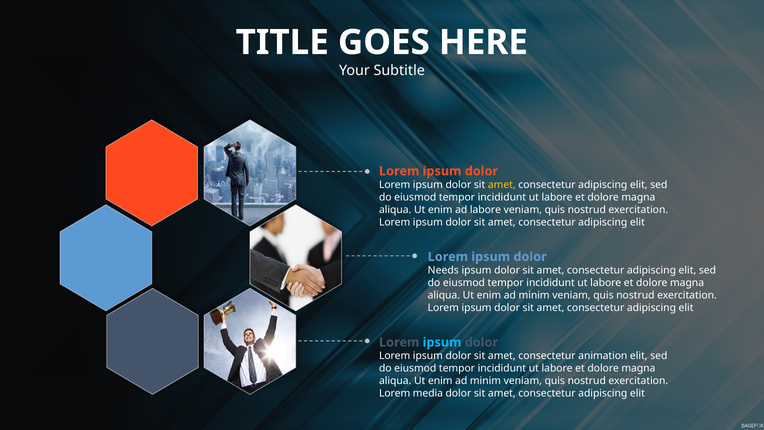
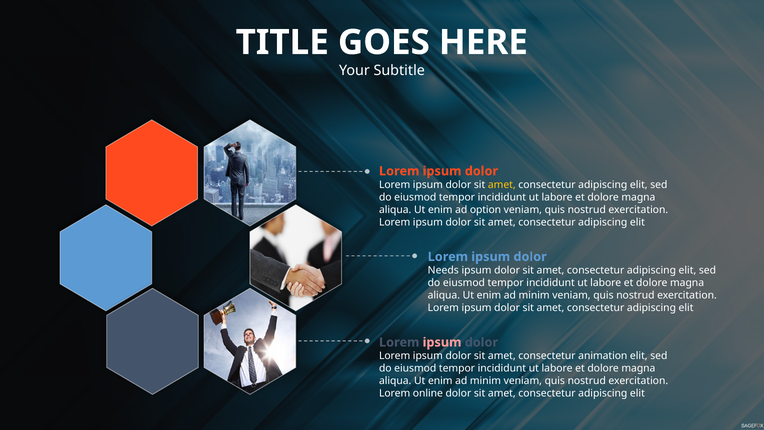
ad labore: labore -> option (486, 210)
ipsum colour: light blue -> pink (442, 342)
media: media -> online (428, 393)
